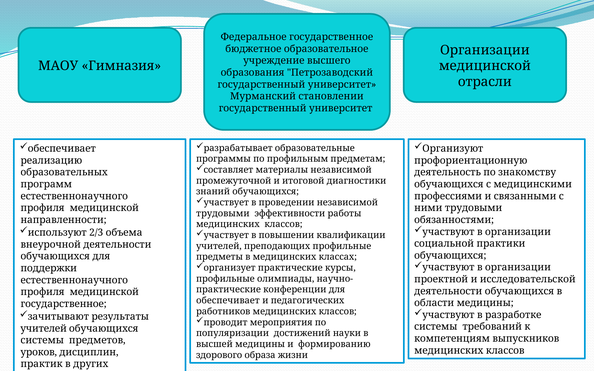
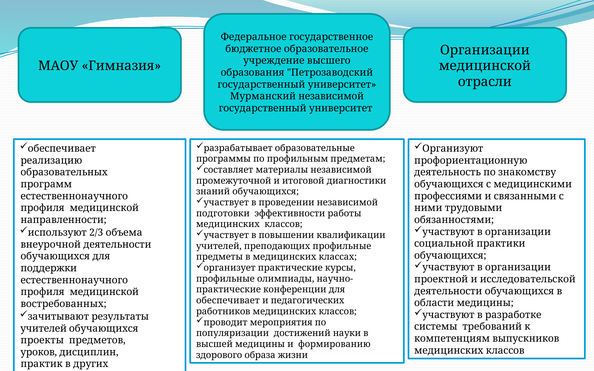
Мурманский становлении: становлении -> независимой (331, 96)
трудовыми: трудовыми -> подготовки (223, 214)
государственное: государственное -> востребованных (64, 304)
системы: системы -> проекты (42, 341)
